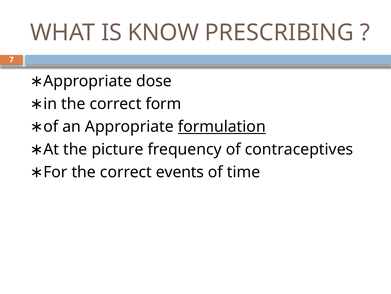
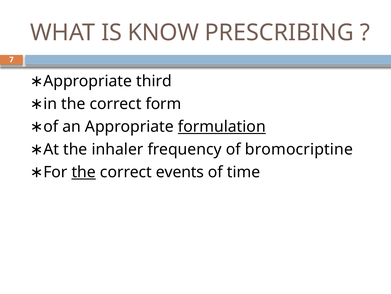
dose: dose -> third (154, 81)
picture: picture -> inhaler (117, 149)
contraceptives: contraceptives -> bromocriptine (299, 149)
the underline: none -> present (84, 172)
